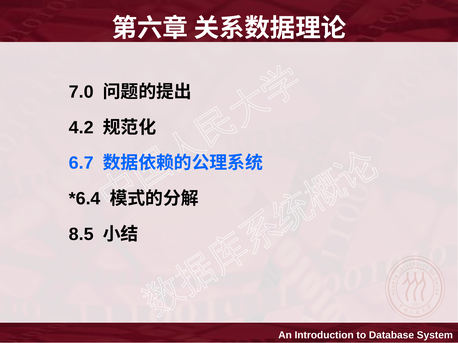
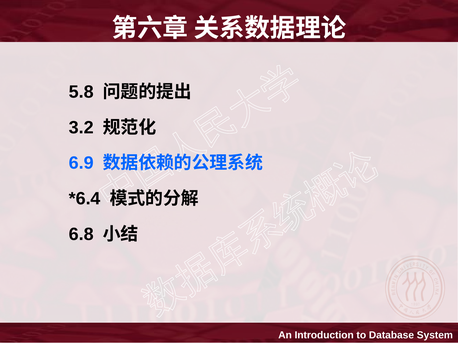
7.0: 7.0 -> 5.8 (81, 92)
4.2: 4.2 -> 3.2 (81, 128)
6.7: 6.7 -> 6.9 (81, 163)
8.5: 8.5 -> 6.8 (81, 235)
